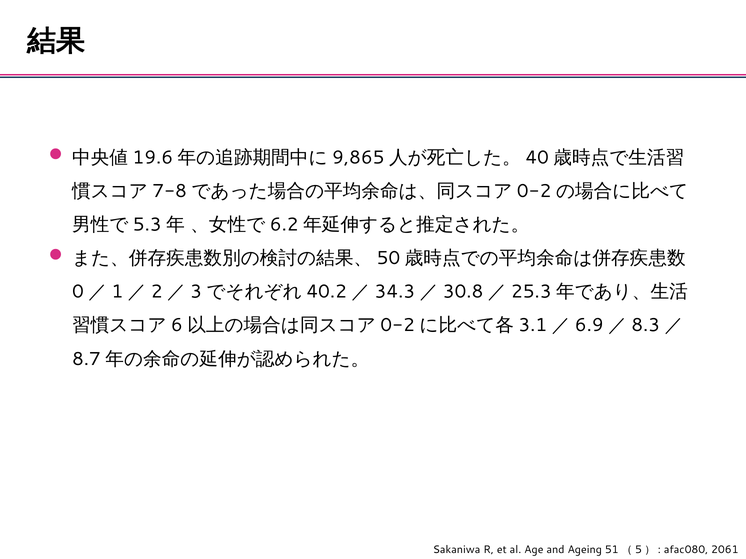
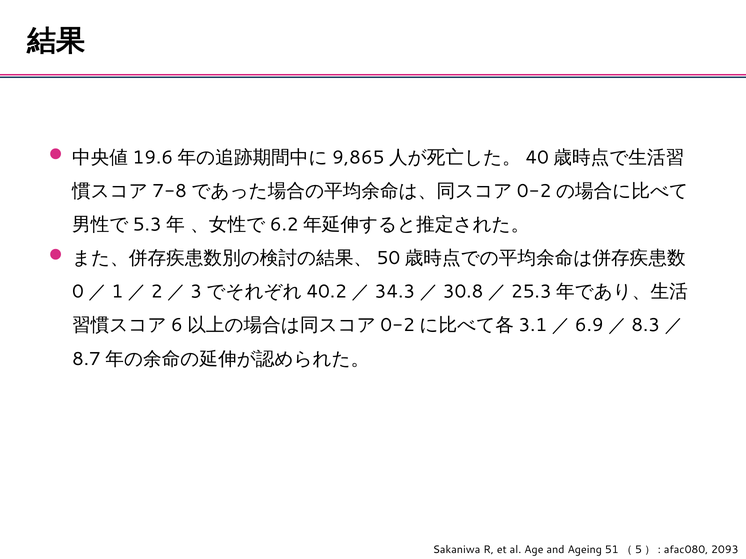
2061: 2061 -> 2093 (725, 550)
